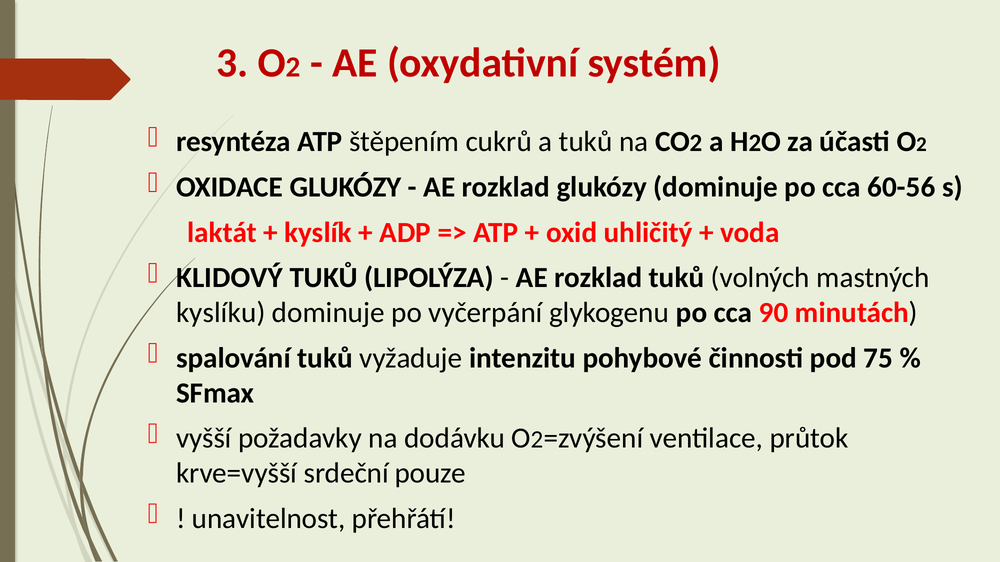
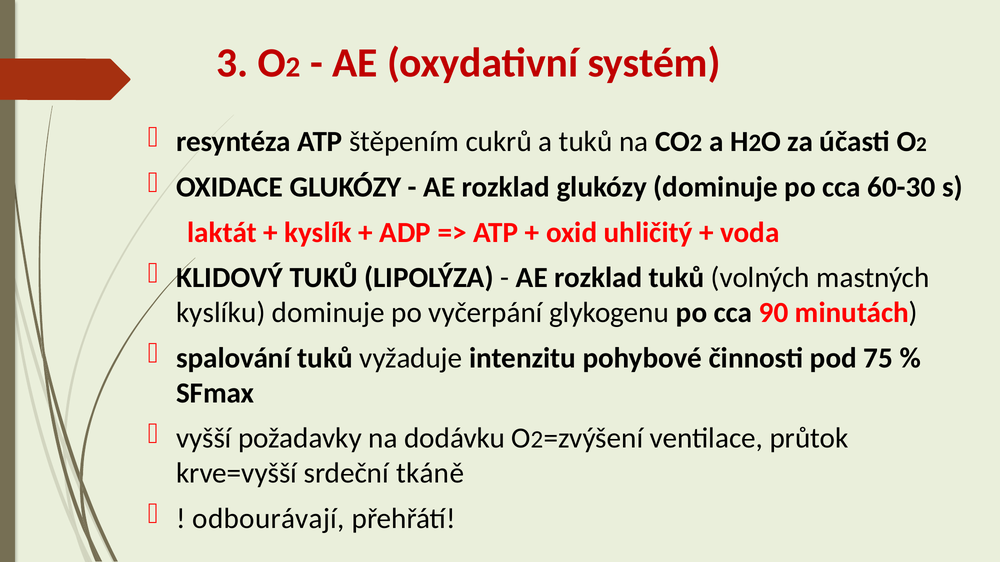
60-56: 60-56 -> 60-30 (901, 187)
pouze: pouze -> tkáně (430, 474)
unavitelnost: unavitelnost -> odbourávají (269, 519)
